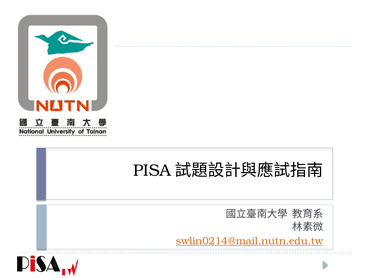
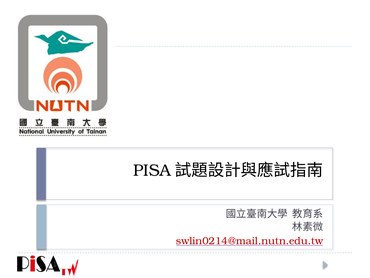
swlin0214@mail.nutn.edu.tw colour: orange -> red (250, 241)
